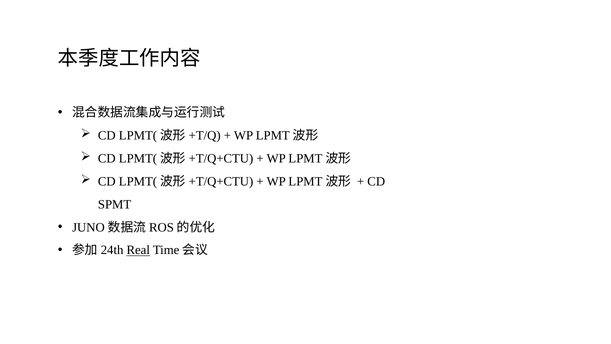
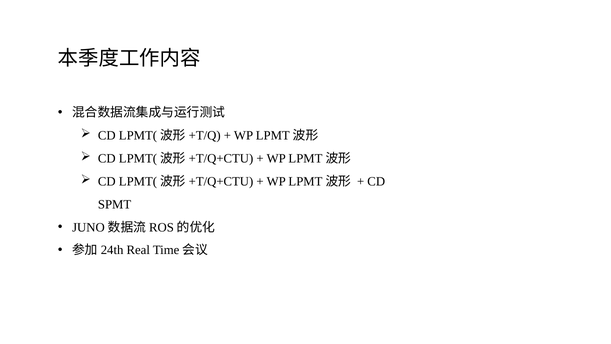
Real underline: present -> none (138, 250)
